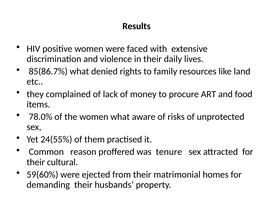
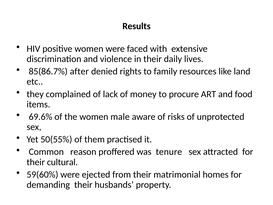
85(86.7% what: what -> after (79, 71)
78.0%: 78.0% -> 69.6% (41, 117)
women what: what -> male (120, 117)
24(55%: 24(55% -> 50(55% (56, 139)
